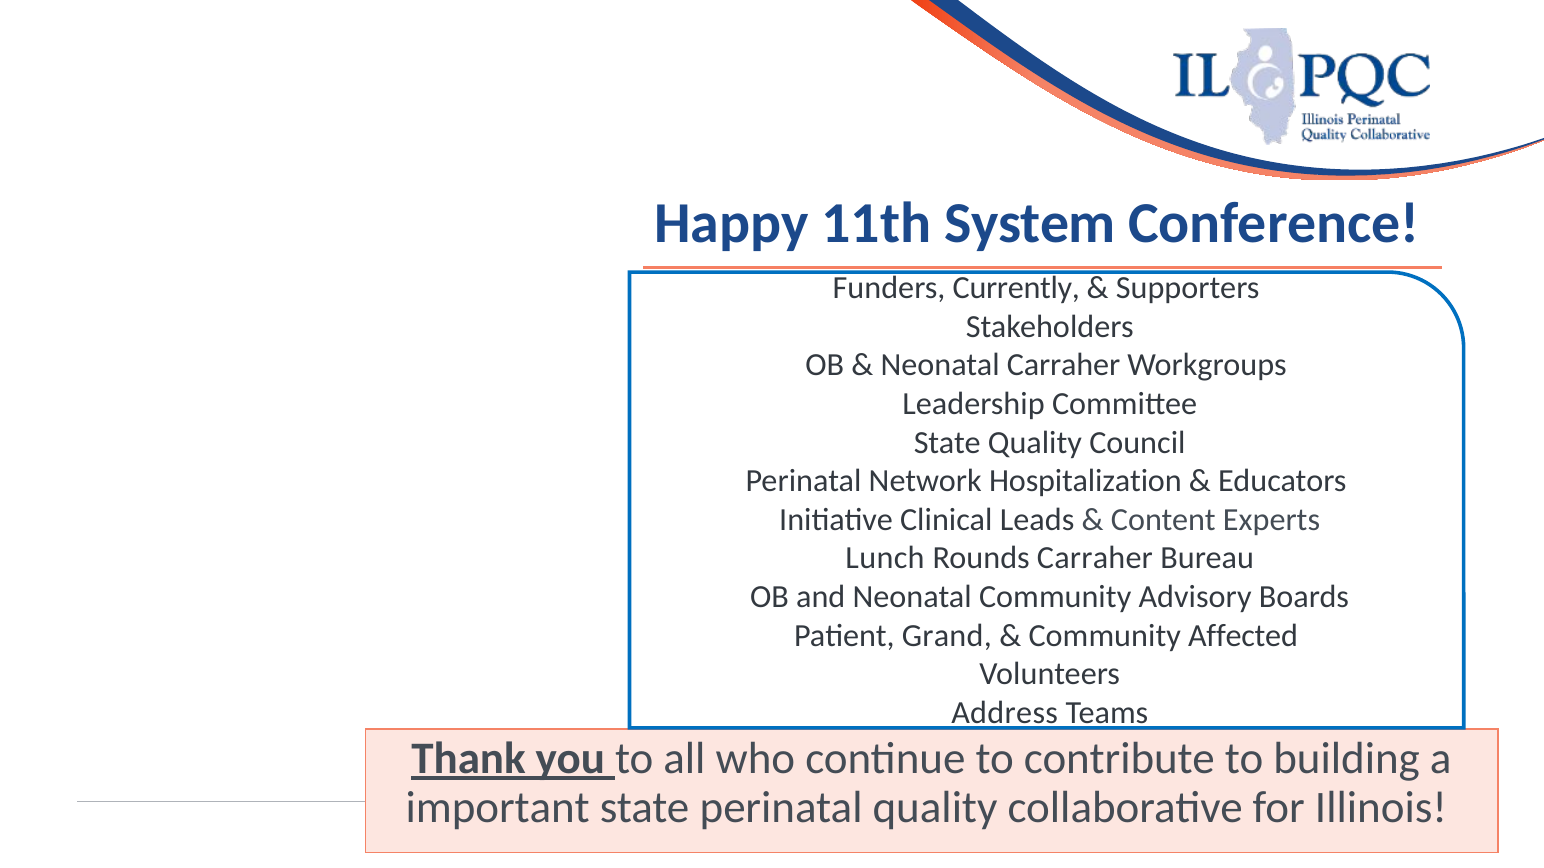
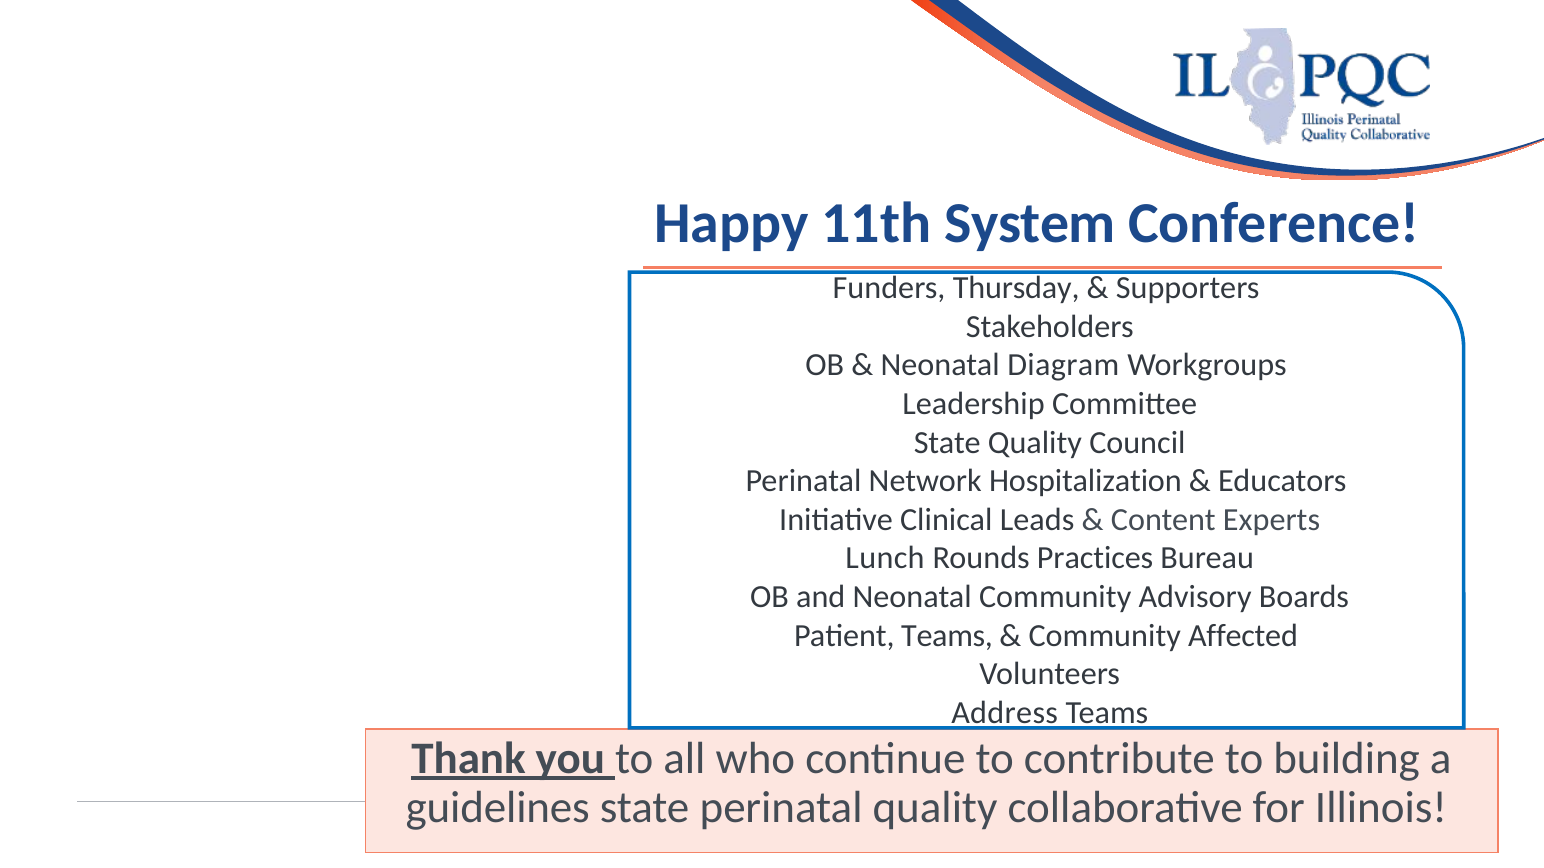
Currently: Currently -> Thursday (1016, 288)
Neonatal Carraher: Carraher -> Diagram (1063, 365)
Rounds Carraher: Carraher -> Practices (1095, 559)
Patient Grand: Grand -> Teams (947, 636)
important: important -> guidelines (498, 808)
